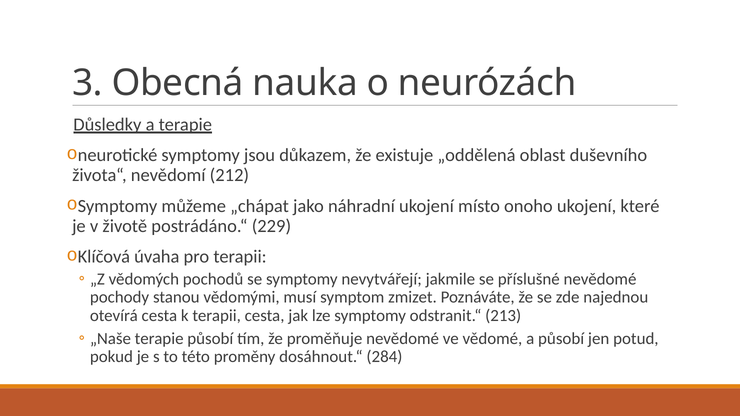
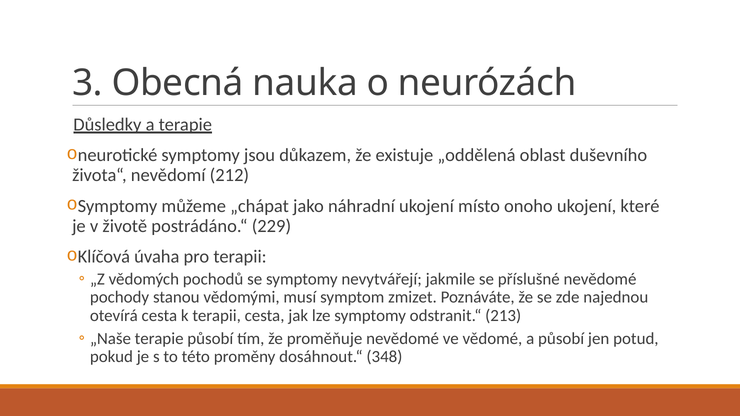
284: 284 -> 348 (384, 357)
